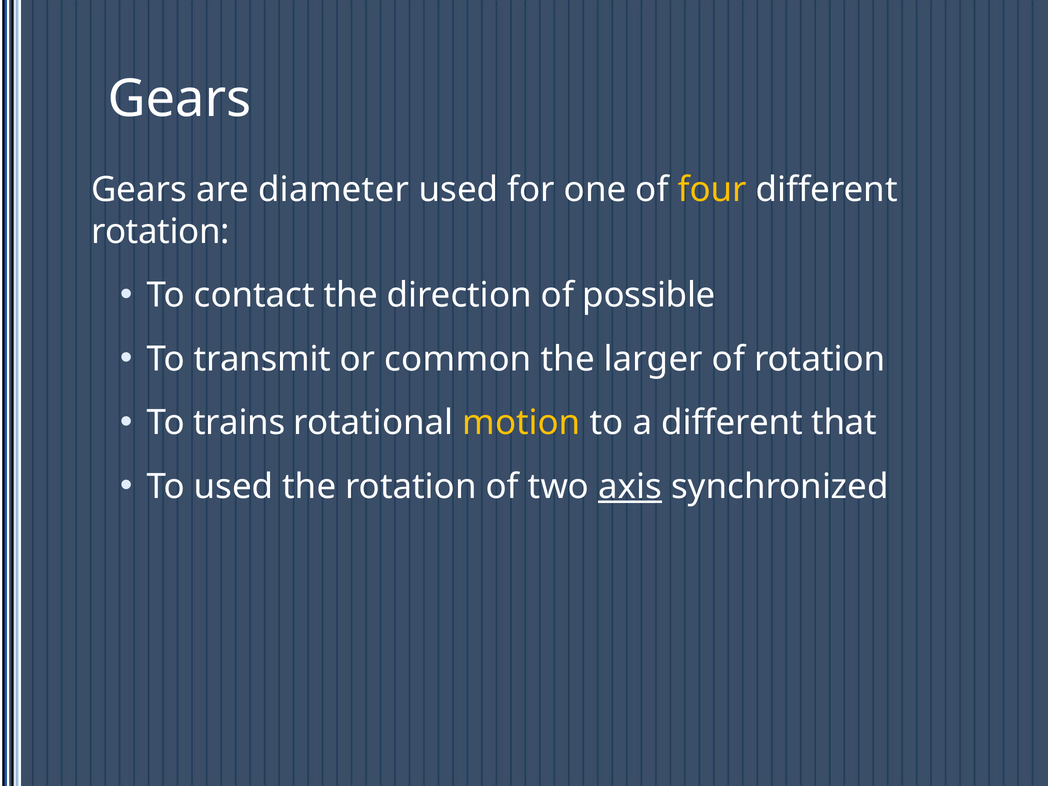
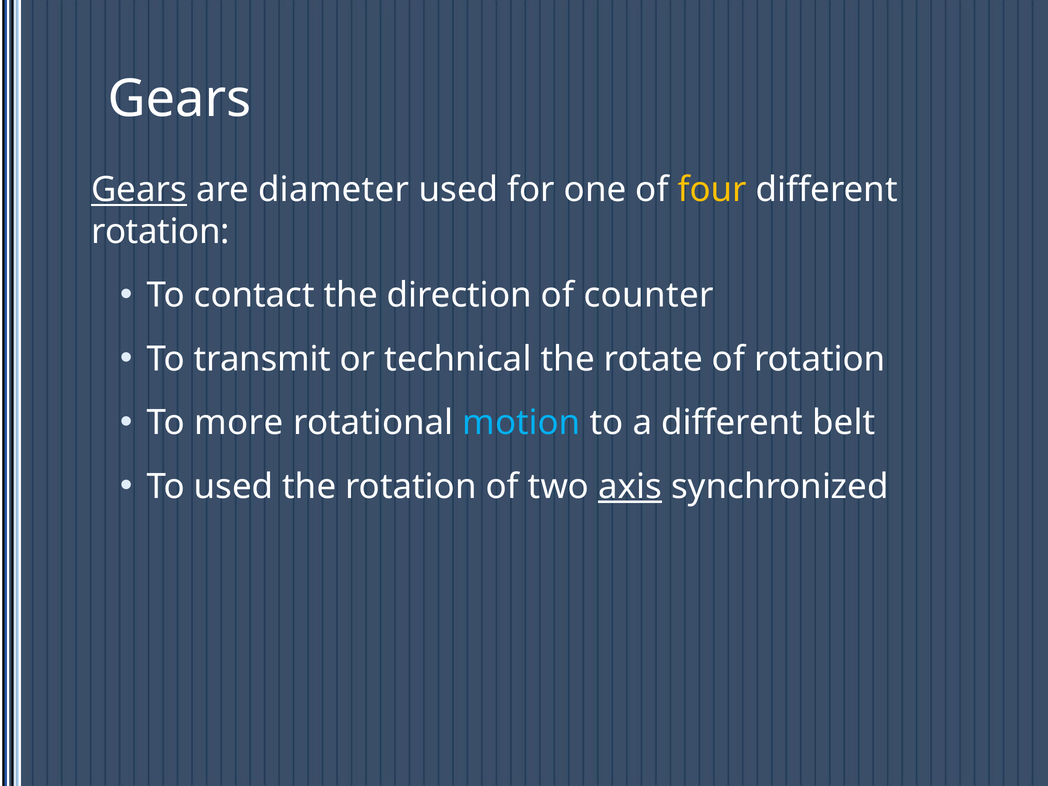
Gears underline: none -> present (139, 190)
possible: possible -> counter (649, 295)
common: common -> technical (458, 359)
larger: larger -> rotate (653, 359)
trains: trains -> more (239, 423)
motion colour: yellow -> light blue (522, 423)
that: that -> belt (844, 423)
